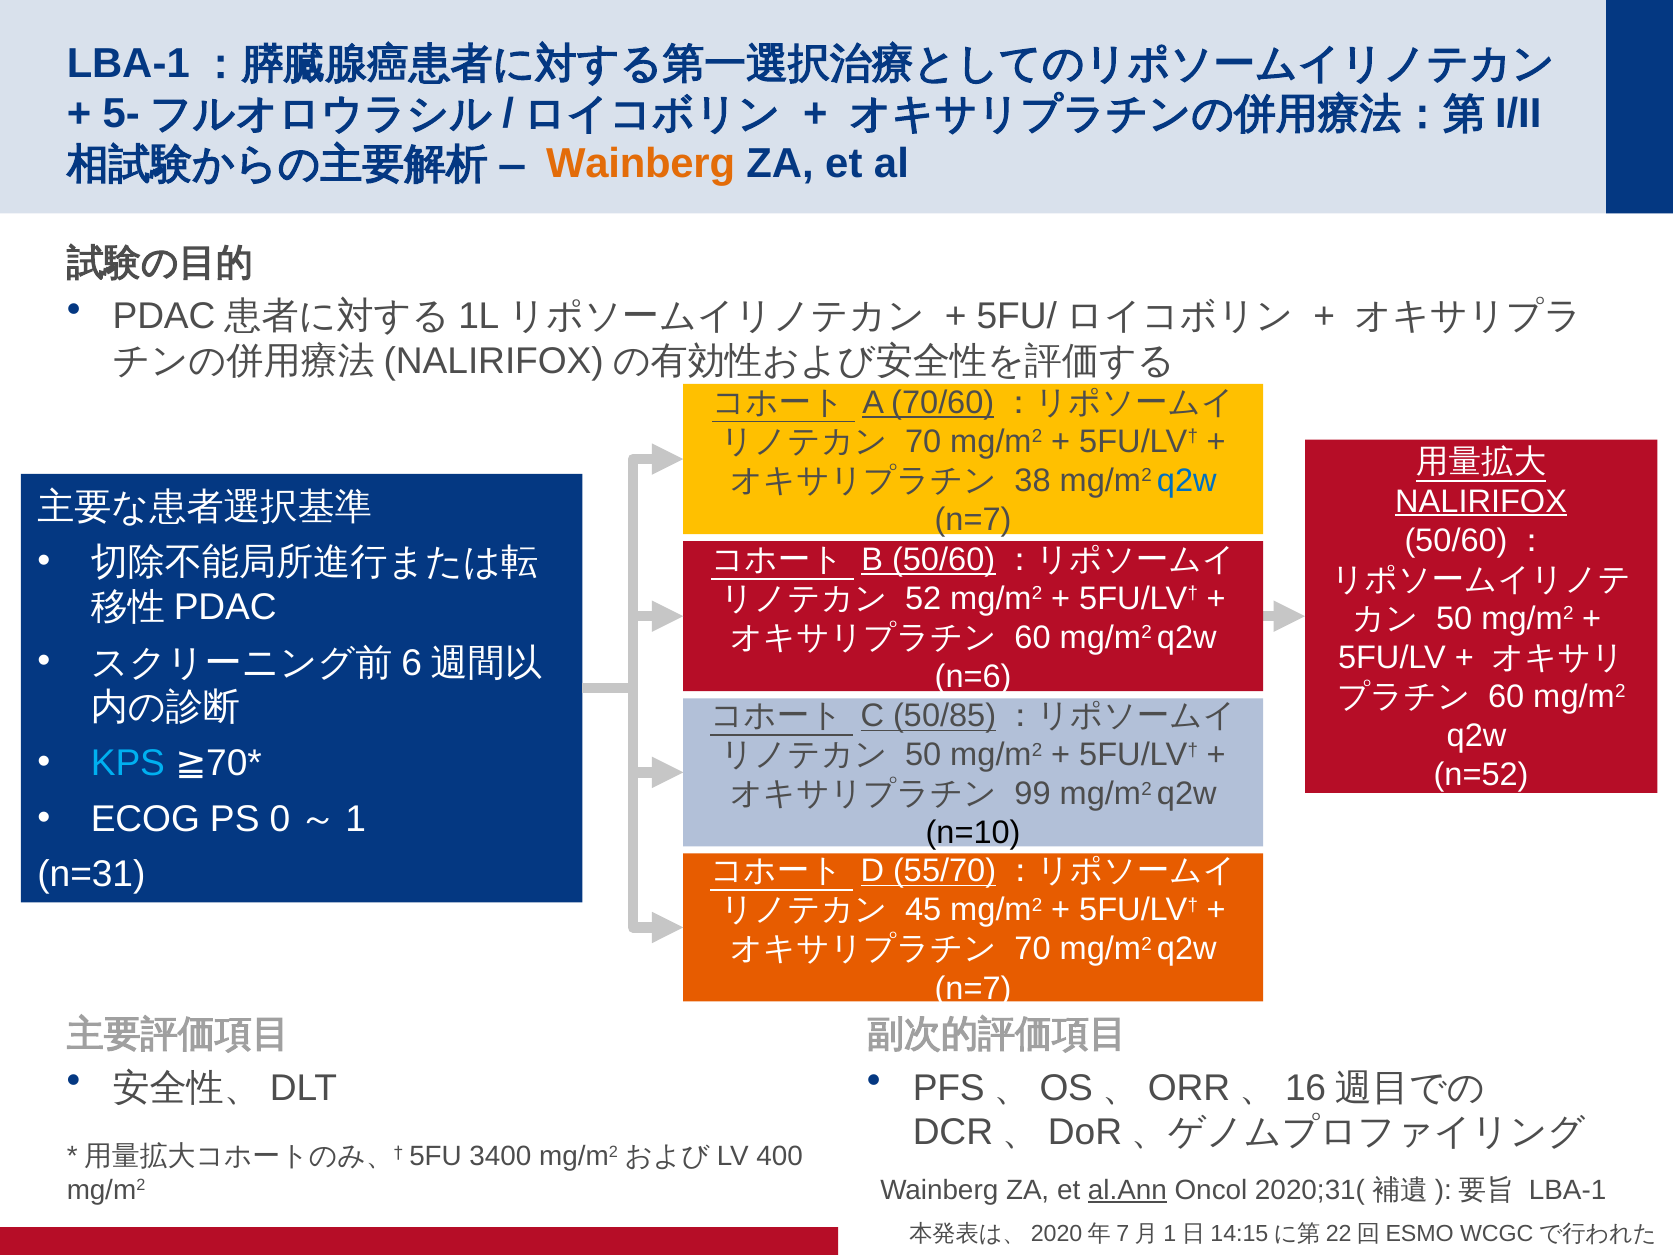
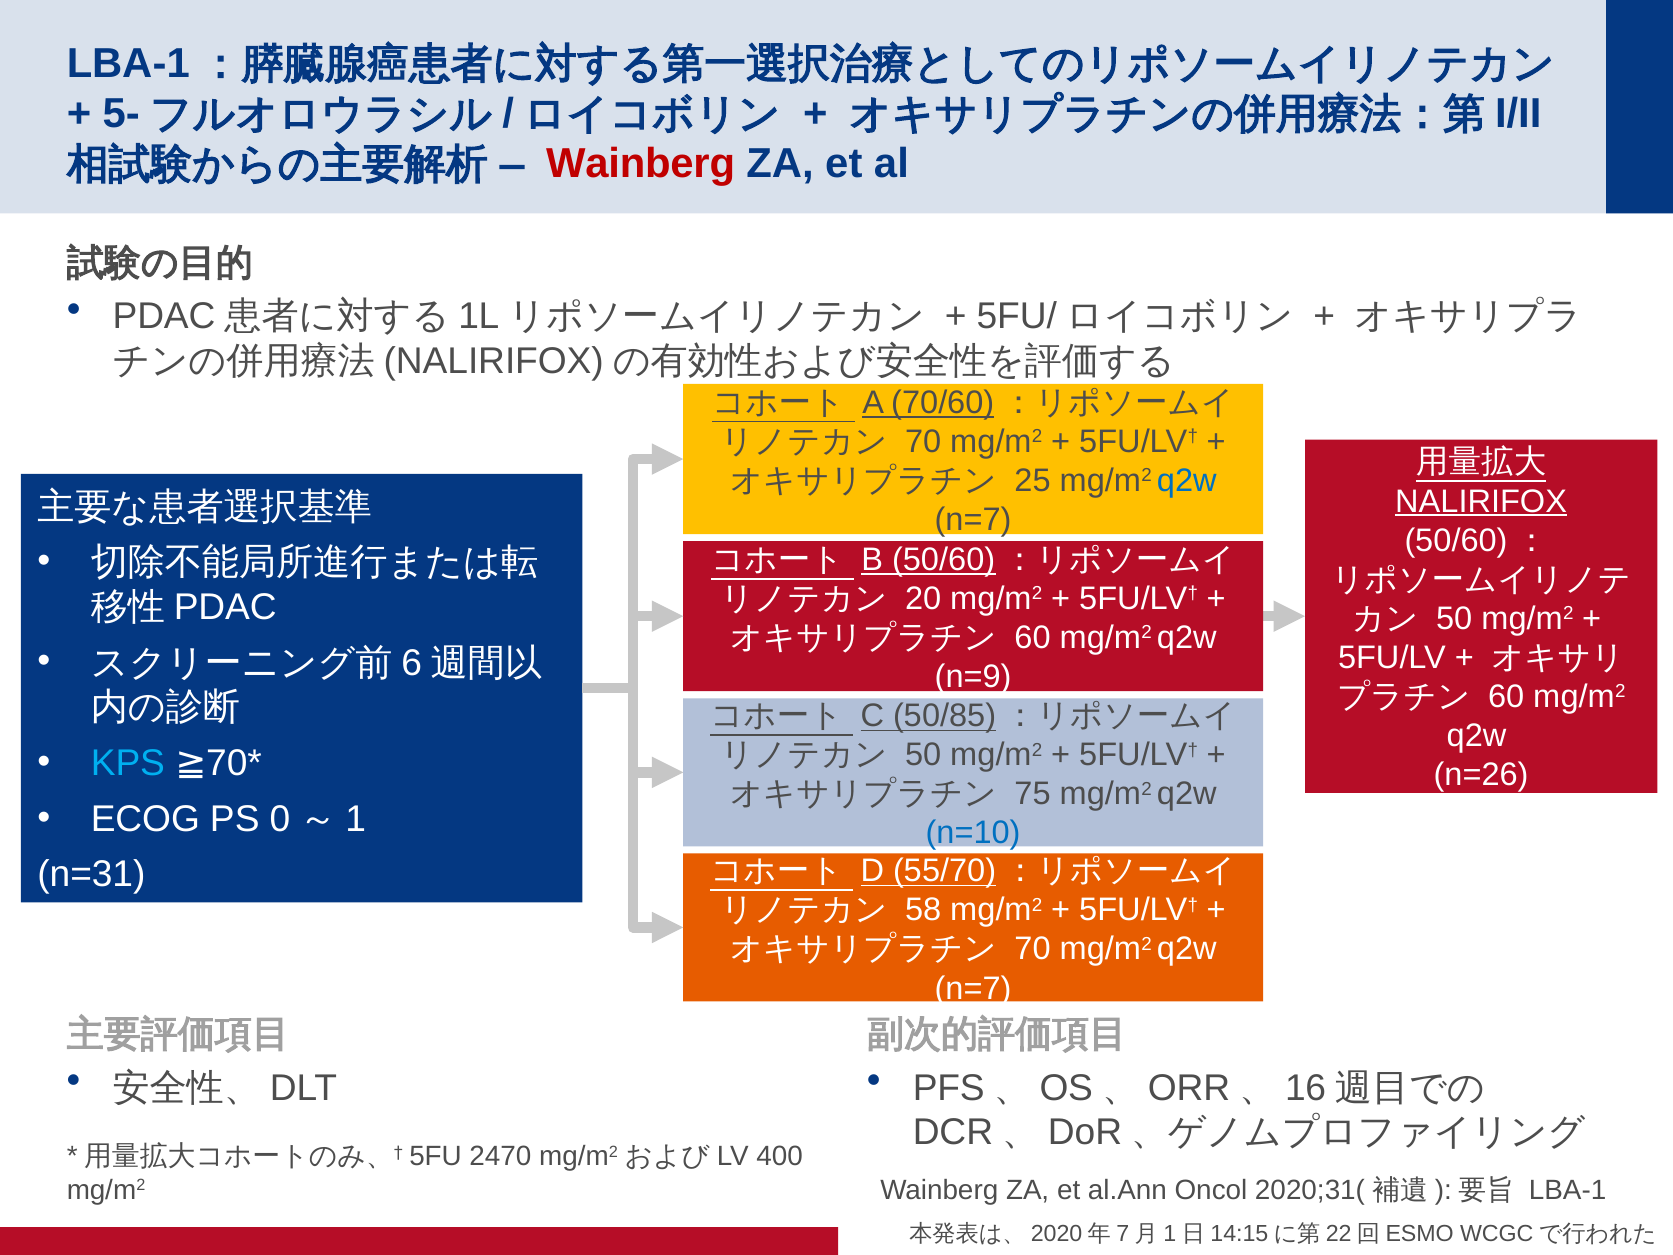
Wainberg colour: orange -> red (641, 164)
38: 38 -> 25 (1033, 481)
52: 52 -> 20 (923, 599)
n=6: n=6 -> n=9 (973, 677)
n=52: n=52 -> n=26 (1481, 775)
99: 99 -> 75 (1033, 794)
n=10 colour: black -> blue (973, 833)
45: 45 -> 58 (923, 910)
3400: 3400 -> 2470 (500, 1156)
al.Ann underline: present -> none (1127, 1190)
